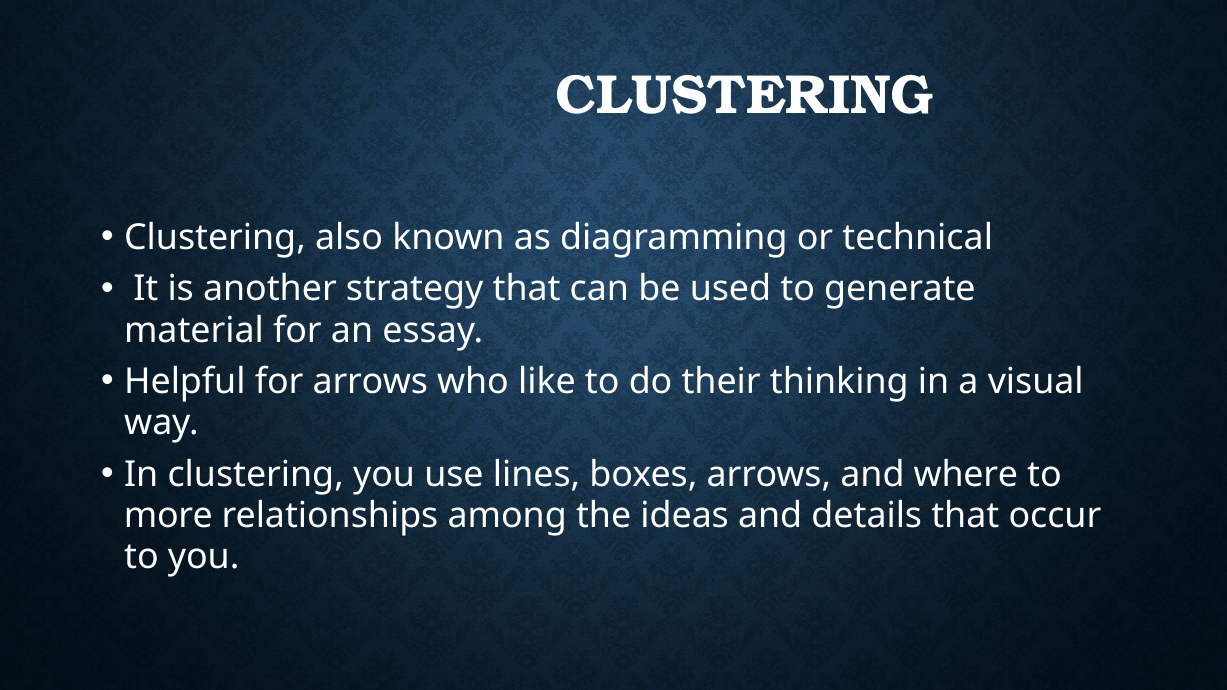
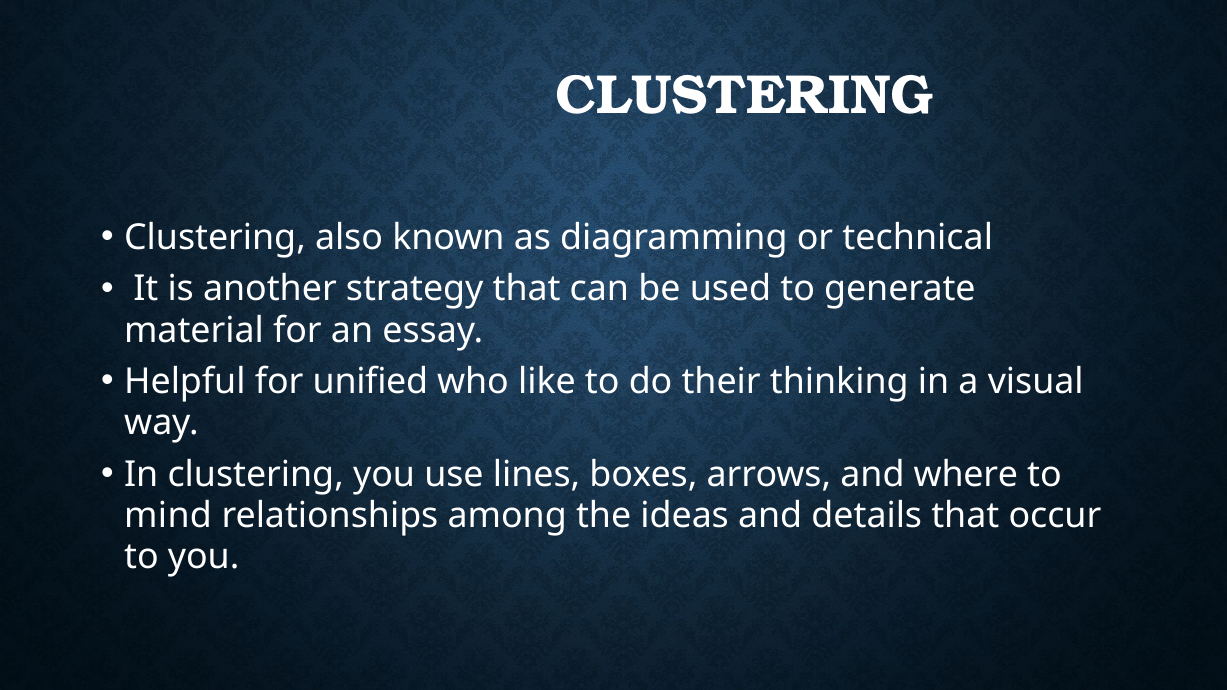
for arrows: arrows -> unified (370, 382)
more: more -> mind (168, 516)
